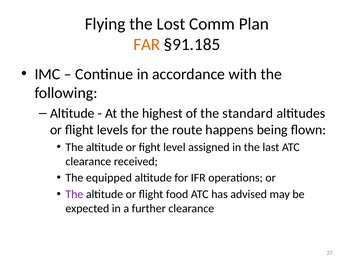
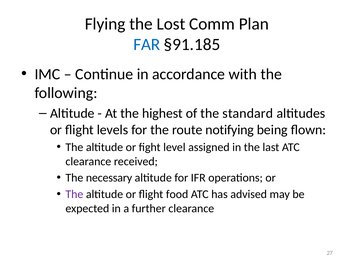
FAR colour: orange -> blue (147, 45)
happens: happens -> notifying (230, 130)
equipped: equipped -> necessary (109, 178)
